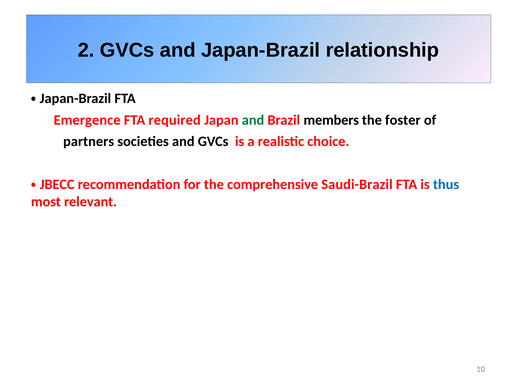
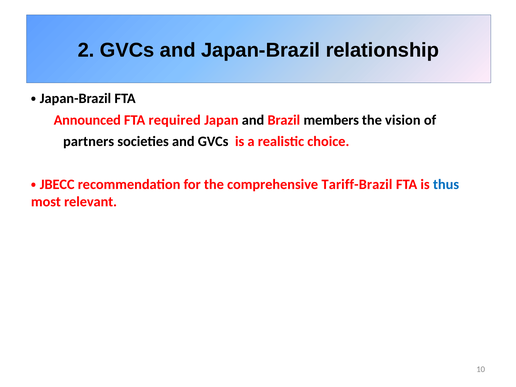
Emergence: Emergence -> Announced (87, 120)
and colour: green -> black (253, 120)
foster: foster -> vision (403, 120)
Saudi-Brazil: Saudi-Brazil -> Tariff-Brazil (357, 184)
